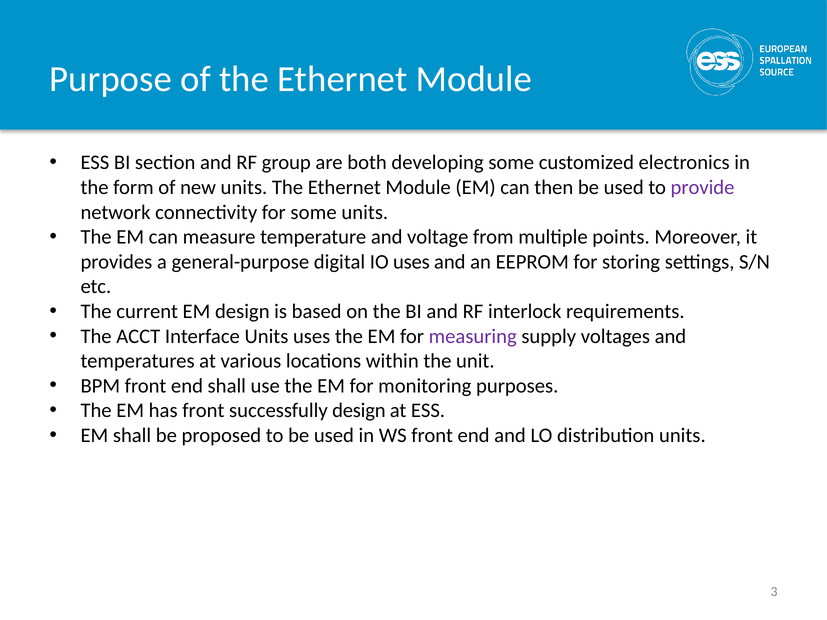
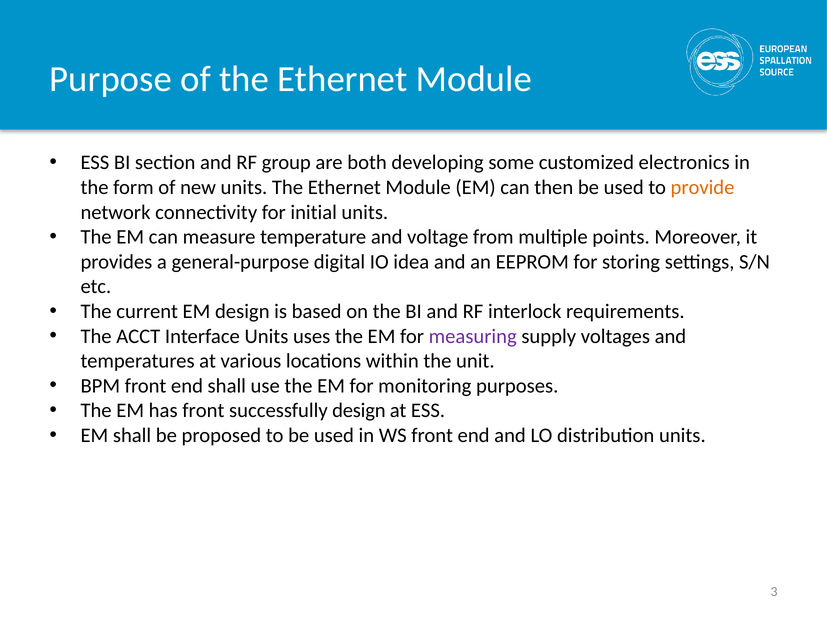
provide colour: purple -> orange (703, 187)
for some: some -> initial (314, 212)
IO uses: uses -> idea (411, 262)
